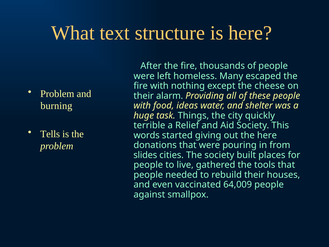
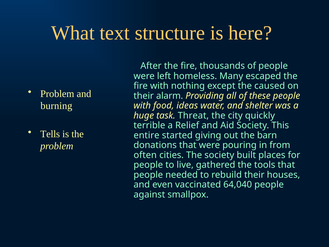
cheese: cheese -> caused (270, 86)
Things: Things -> Threat (193, 115)
words: words -> entire (146, 135)
the here: here -> barn (267, 135)
slides: slides -> often (145, 155)
64,009: 64,009 -> 64,040 (238, 185)
